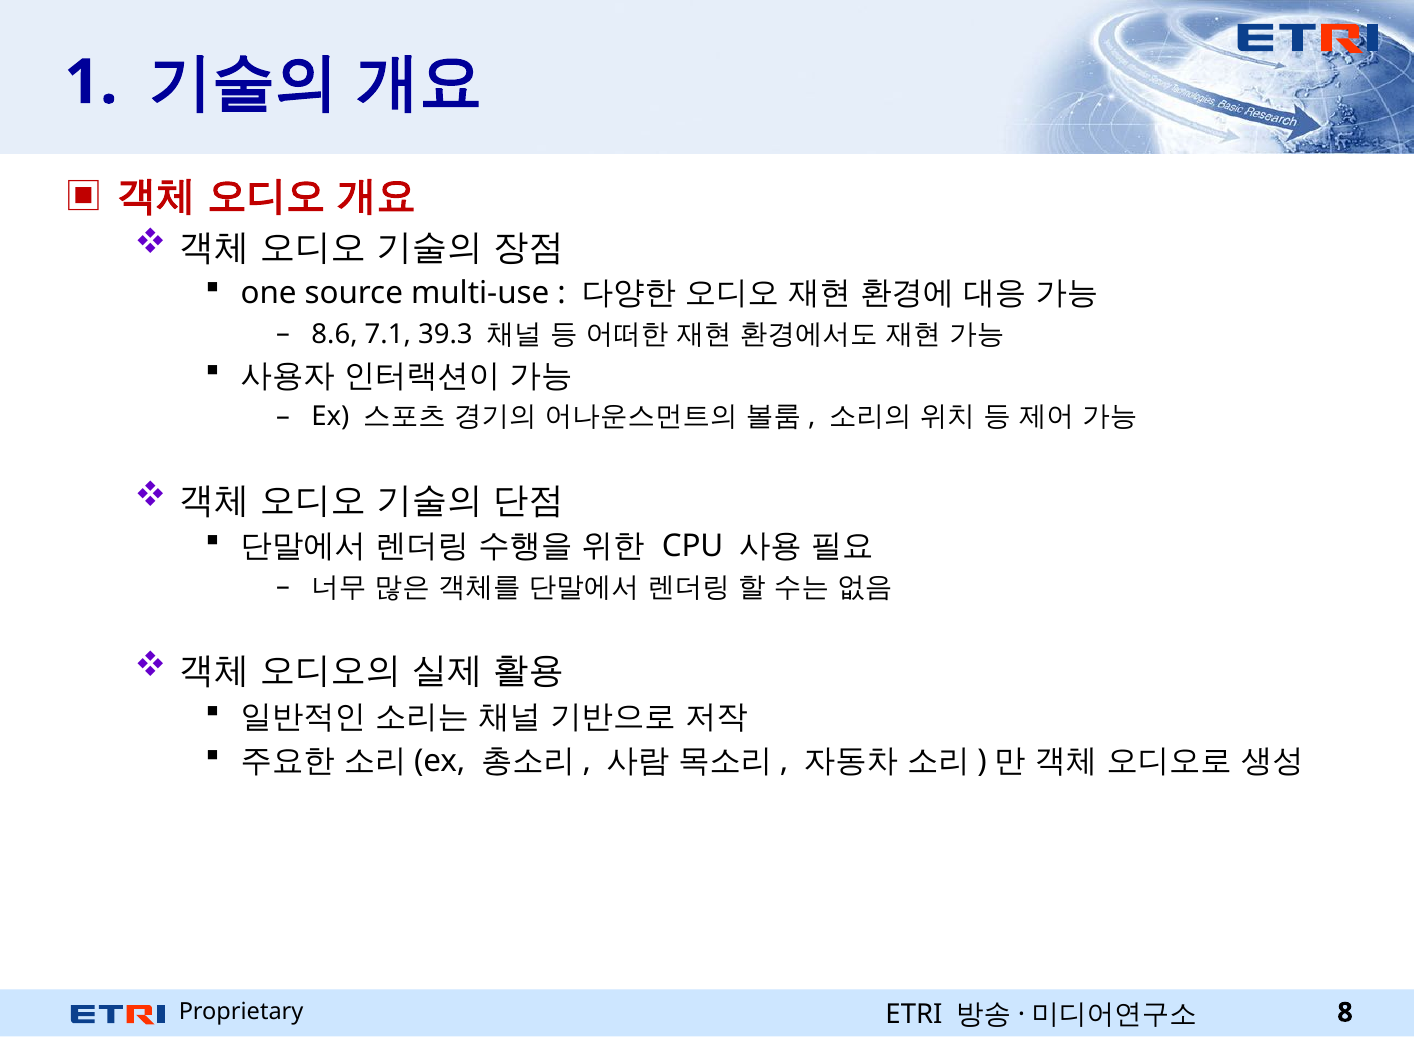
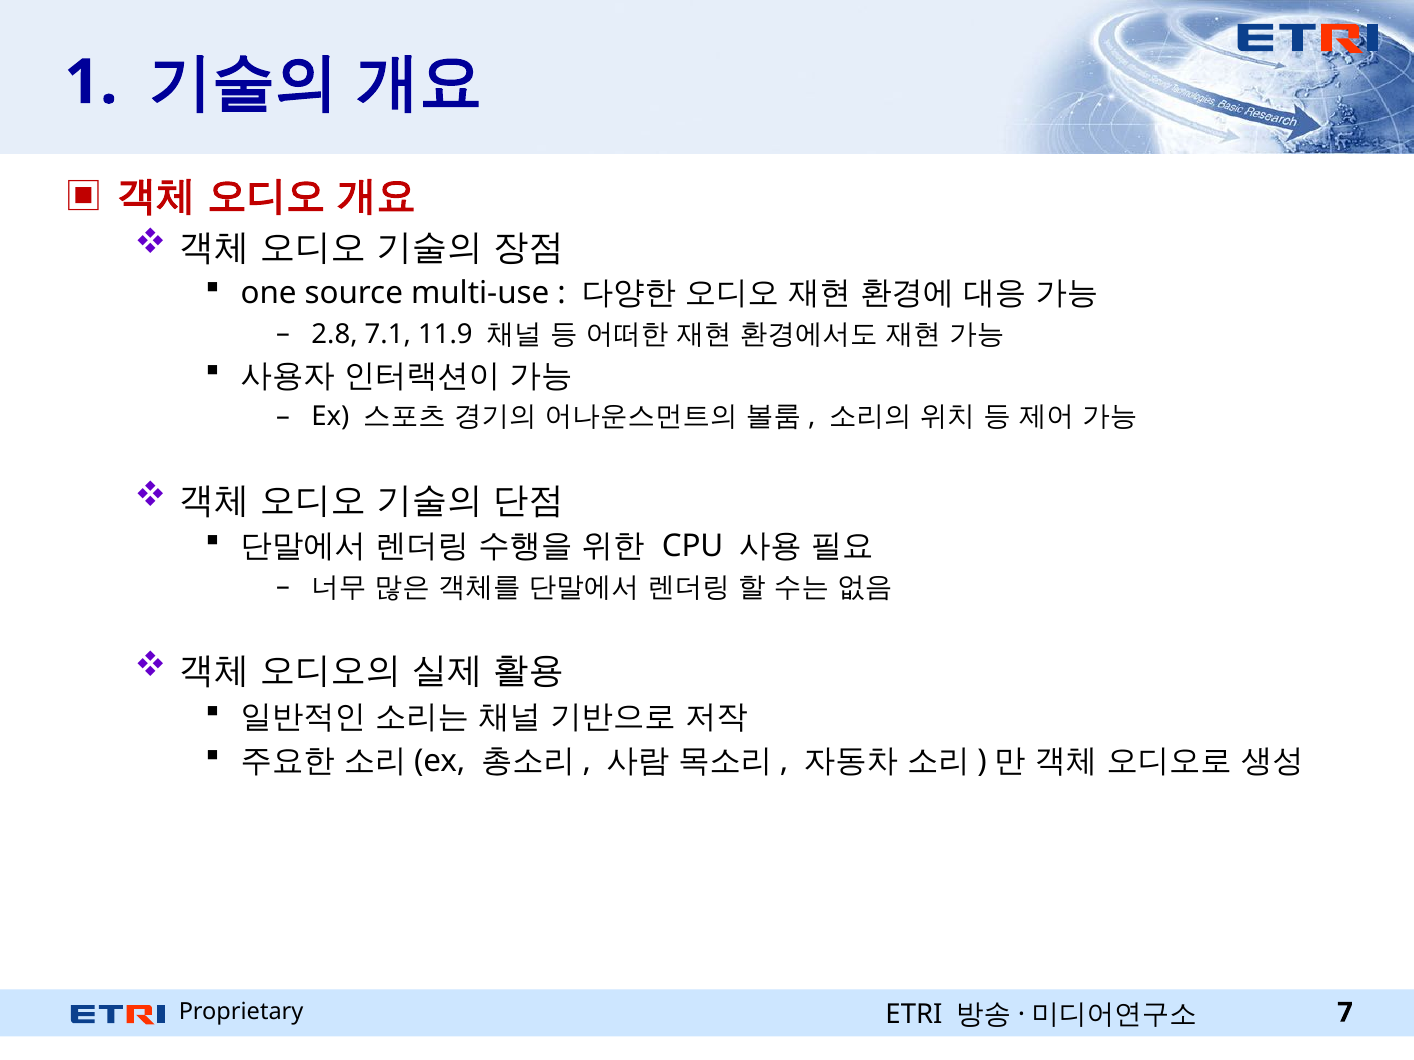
8.6: 8.6 -> 2.8 (335, 334)
39.3: 39.3 -> 11.9 (445, 334)
8: 8 -> 7 (1345, 1013)
